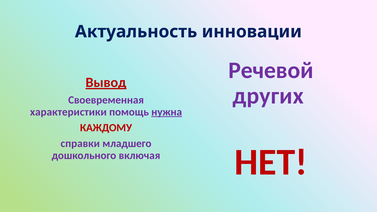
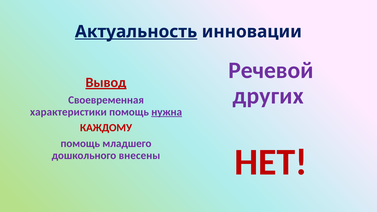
Актуальность underline: none -> present (136, 32)
справки: справки -> помощь (80, 144)
включая: включая -> внесены (139, 155)
